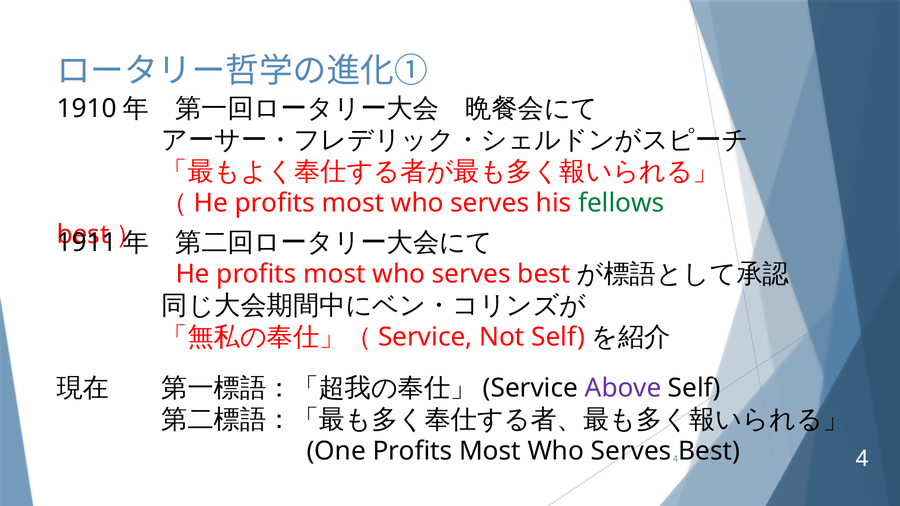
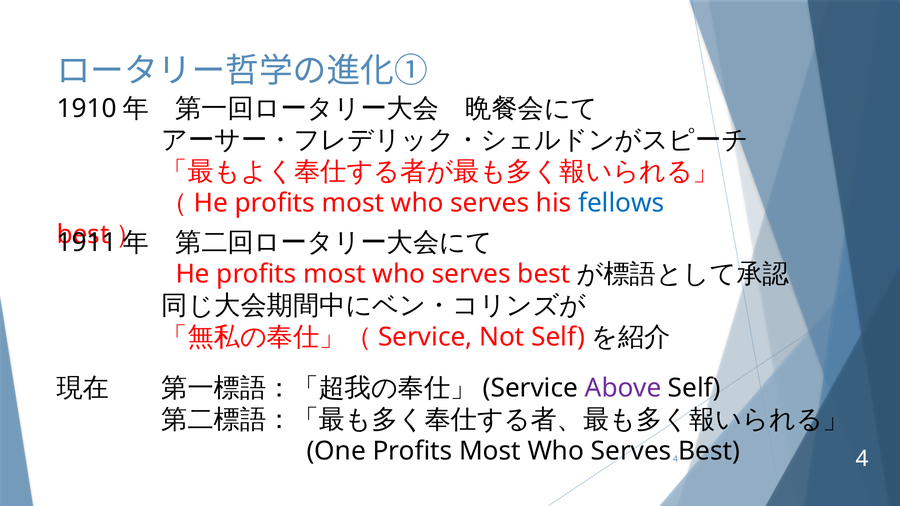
fellows colour: green -> blue (621, 203)
